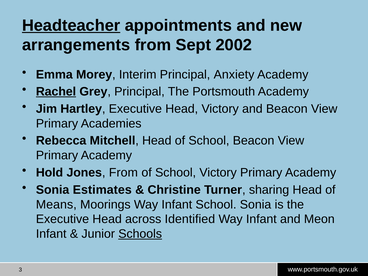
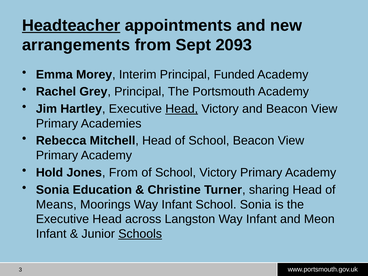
2002: 2002 -> 2093 (234, 45)
Anxiety: Anxiety -> Funded (234, 74)
Rachel underline: present -> none (56, 92)
Head underline: none -> present (182, 109)
Estimates: Estimates -> Education (102, 190)
Identified: Identified -> Langston (190, 219)
